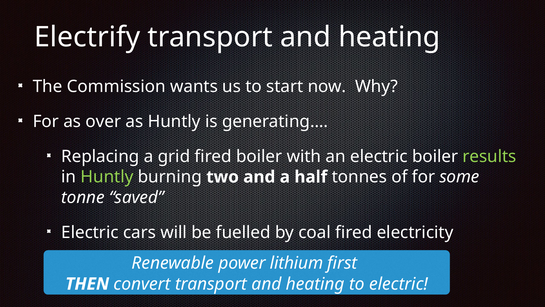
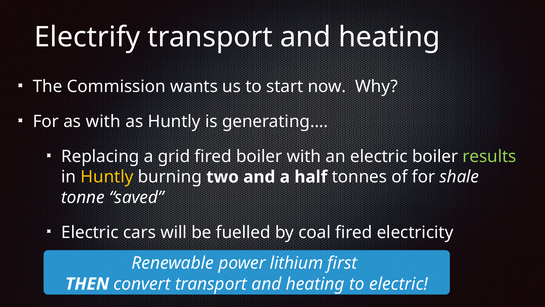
as over: over -> with (103, 121)
Huntly colour: light green -> yellow (107, 177)
some: some -> shale (459, 177)
